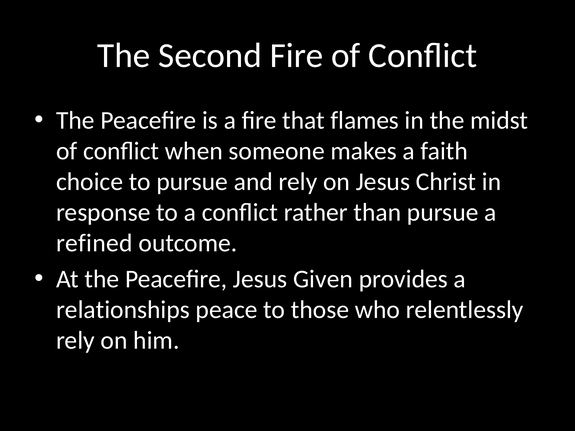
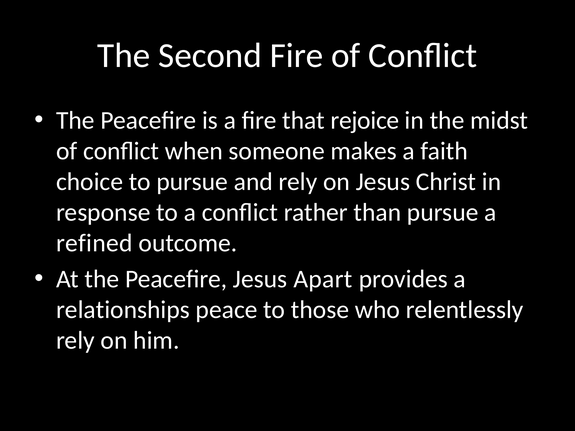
flames: flames -> rejoice (365, 121)
Given: Given -> Apart (323, 279)
